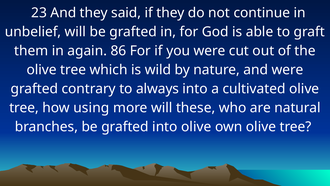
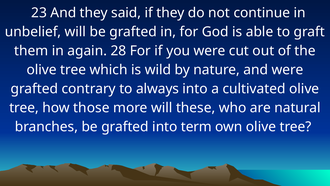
86: 86 -> 28 (118, 51)
using: using -> those (91, 108)
into olive: olive -> term (196, 127)
